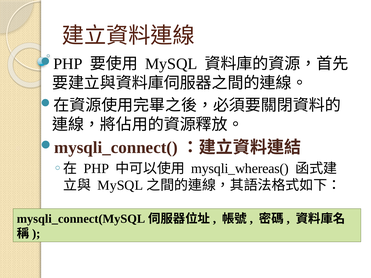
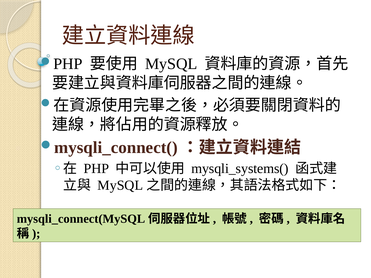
mysqli_whereas(: mysqli_whereas( -> mysqli_systems( (240, 169)
